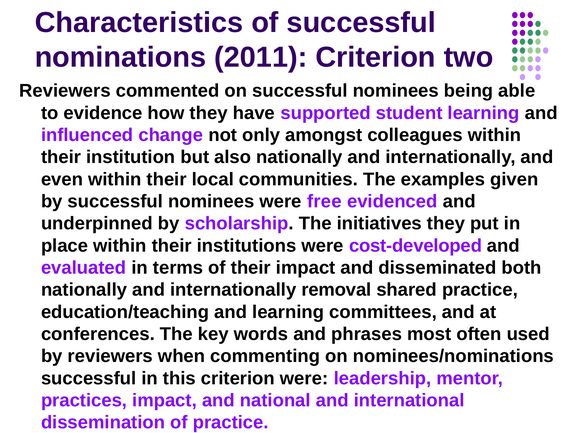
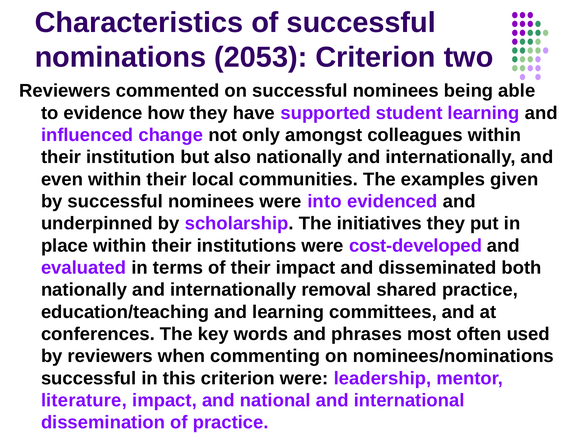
2011: 2011 -> 2053 (261, 57)
free: free -> into (325, 202)
practices: practices -> literature (84, 401)
